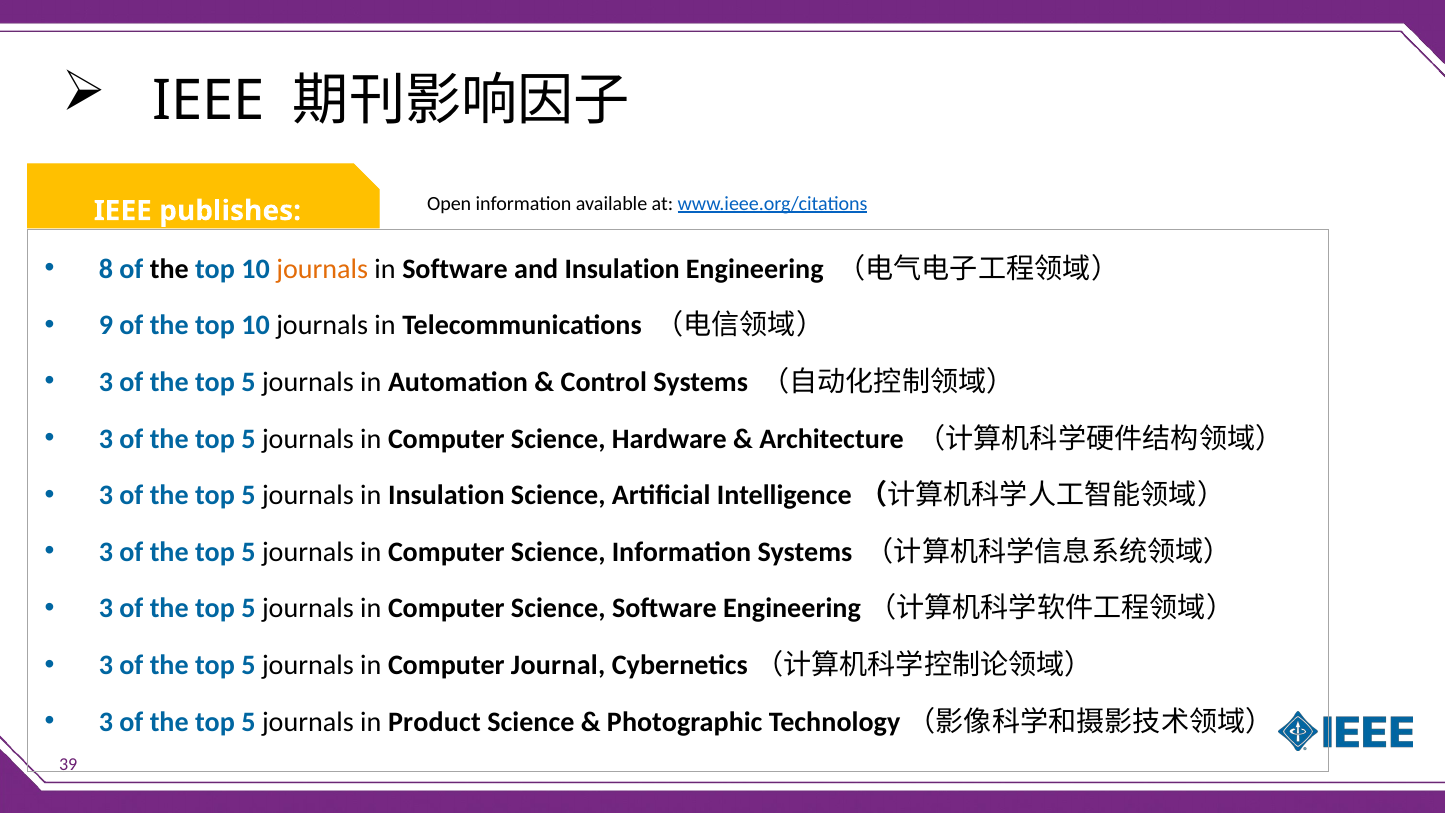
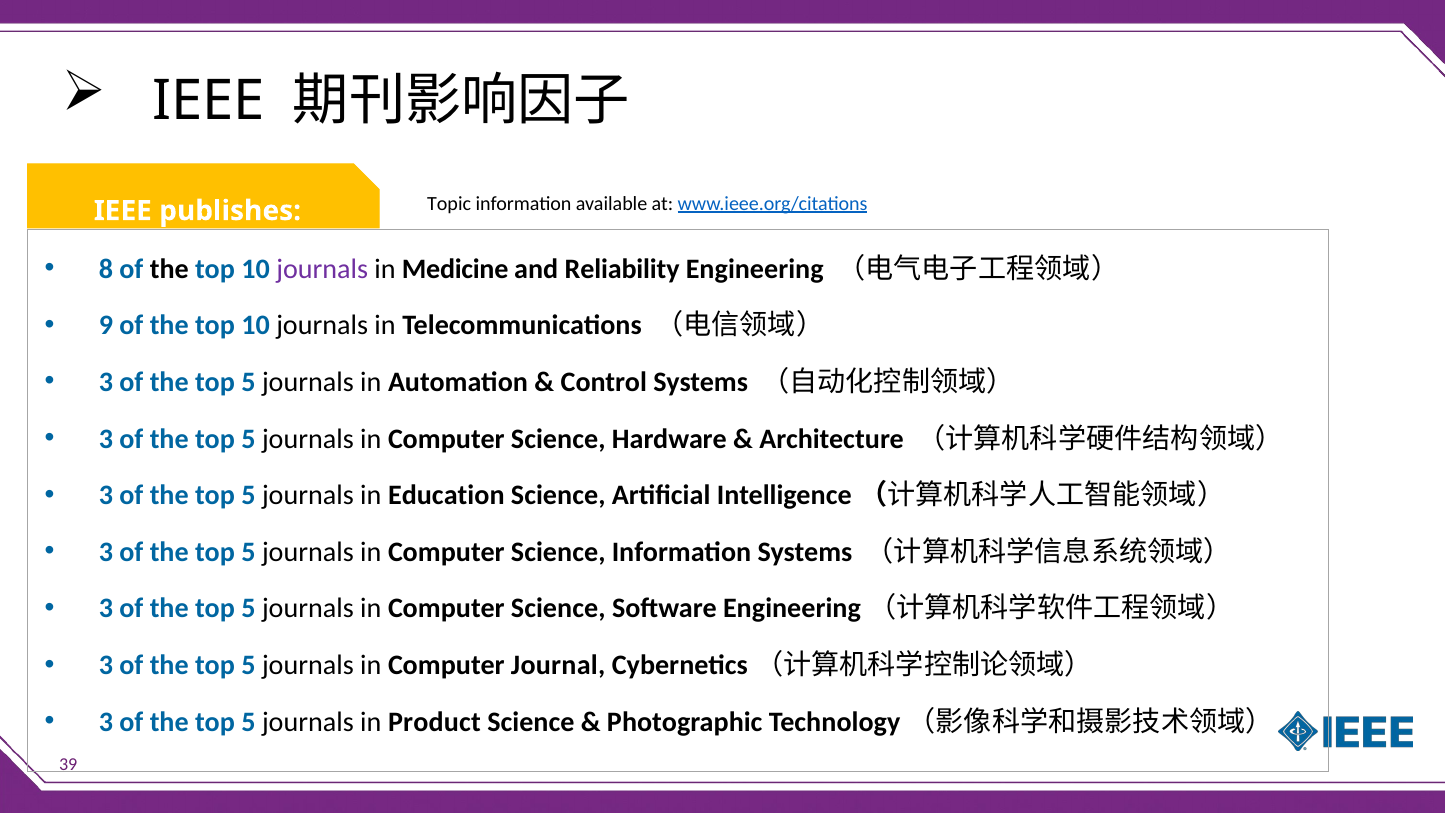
Open: Open -> Topic (449, 204)
journals colour: orange -> purple (322, 269)
in Software: Software -> Medicine (455, 269)
and Insulation: Insulation -> Reliability (622, 269)
in Insulation: Insulation -> Education (446, 495)
